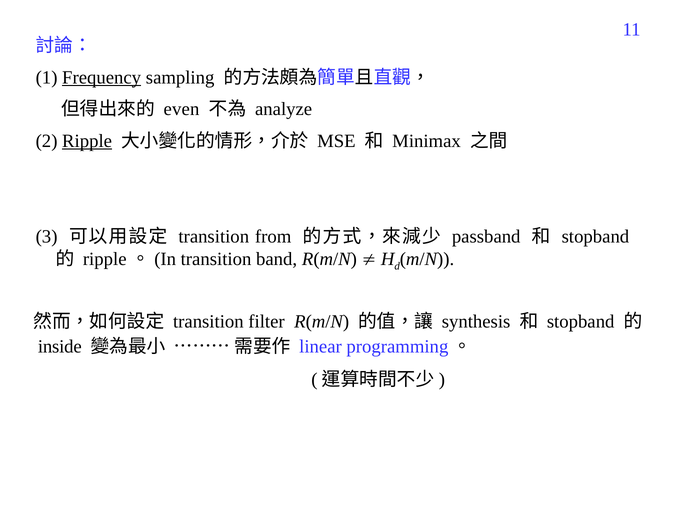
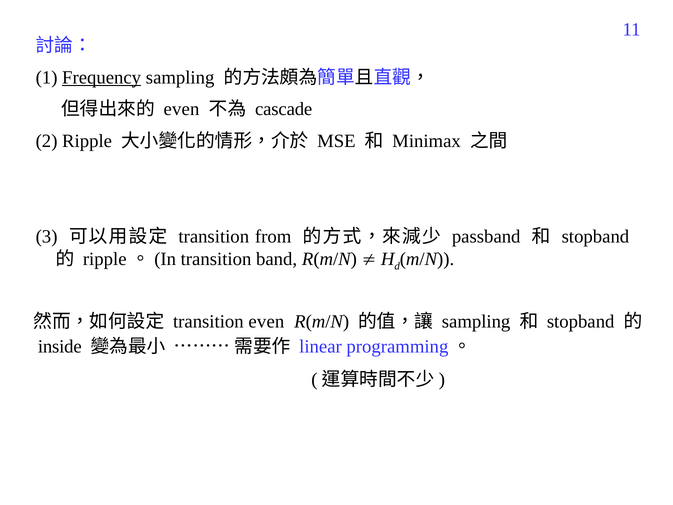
analyze: analyze -> cascade (284, 109)
Ripple underline: present -> none (87, 141)
transition filter: filter -> even (266, 321)
synthesis: synthesis -> sampling (476, 321)
